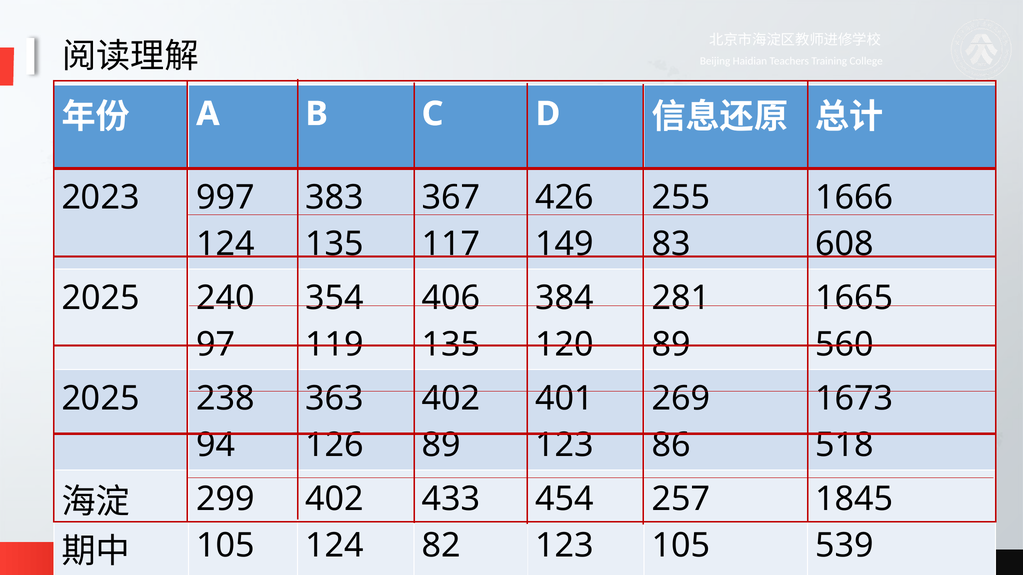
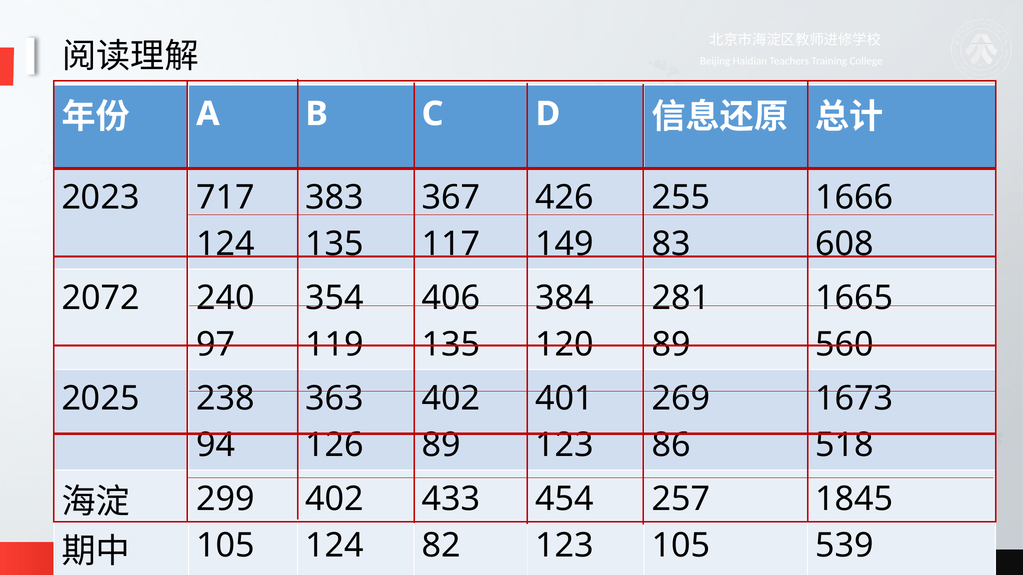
997: 997 -> 717 (225, 198)
2025: 2025 -> 2072 (101, 298)
